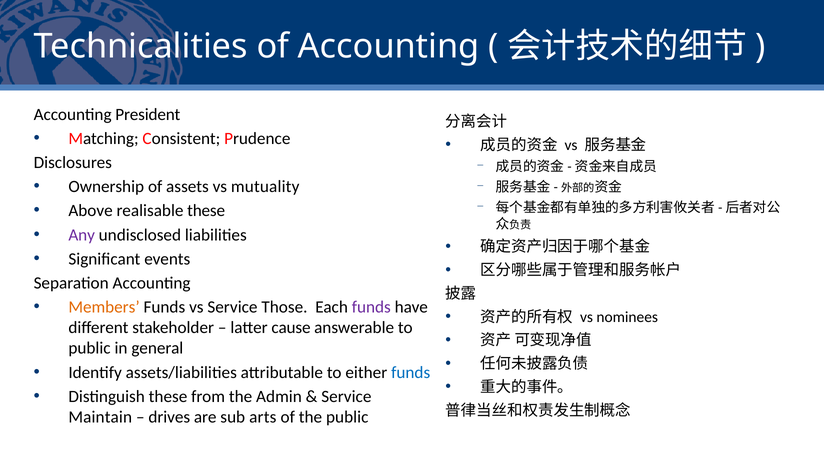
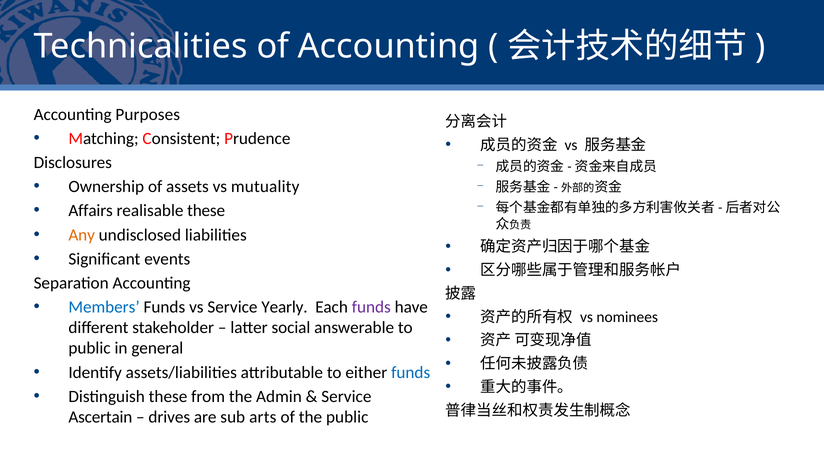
President: President -> Purposes (148, 114)
Above: Above -> Affairs (91, 211)
Any colour: purple -> orange (82, 235)
Members colour: orange -> blue (104, 307)
Those: Those -> Yearly (285, 307)
cause: cause -> social (291, 327)
Maintain: Maintain -> Ascertain (100, 417)
